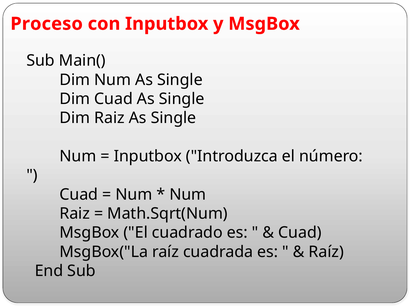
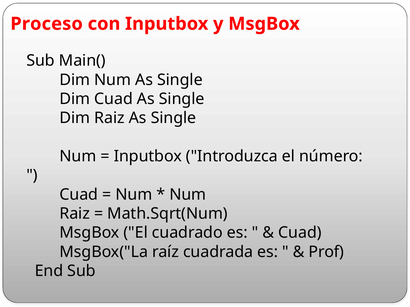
Raíz: Raíz -> Prof (326, 252)
